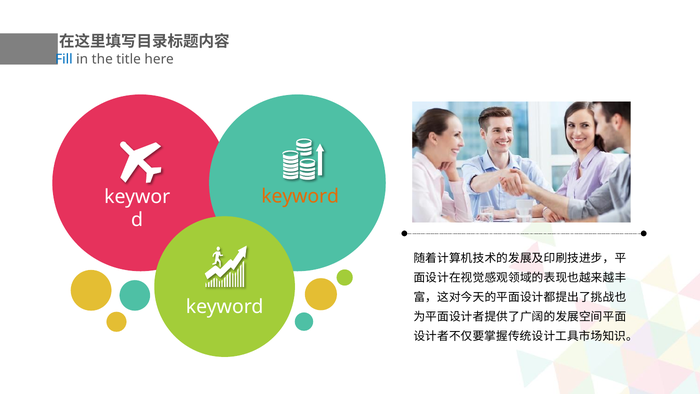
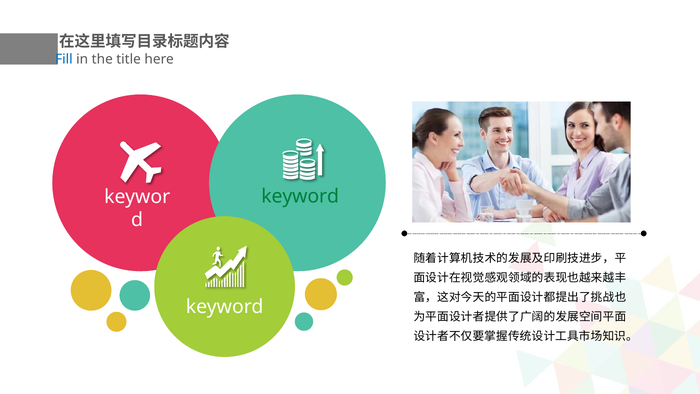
keyword colour: orange -> green (300, 196)
